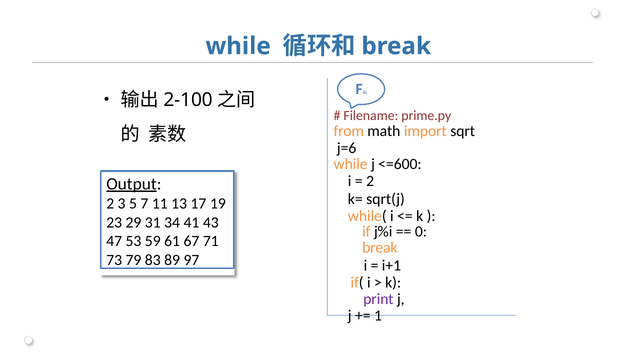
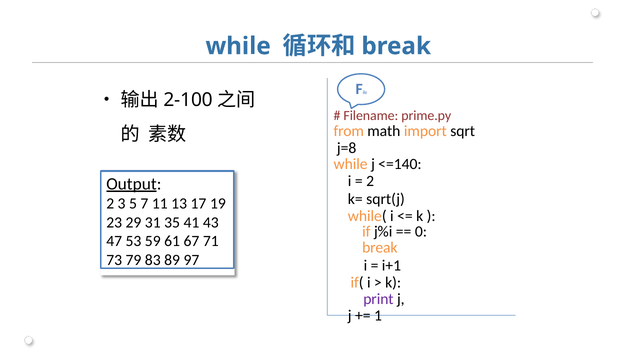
j=6: j=6 -> j=8 (347, 148)
<=600: <=600 -> <=140 (400, 164)
34: 34 -> 35 (172, 222)
